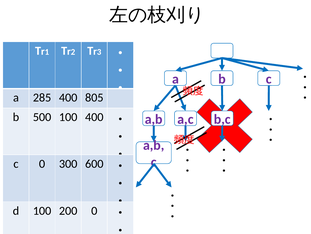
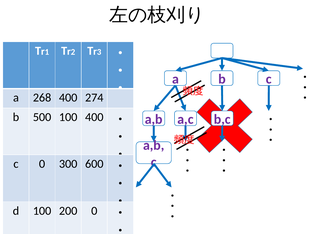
285: 285 -> 268 (42, 97)
805: 805 -> 274 (94, 97)
